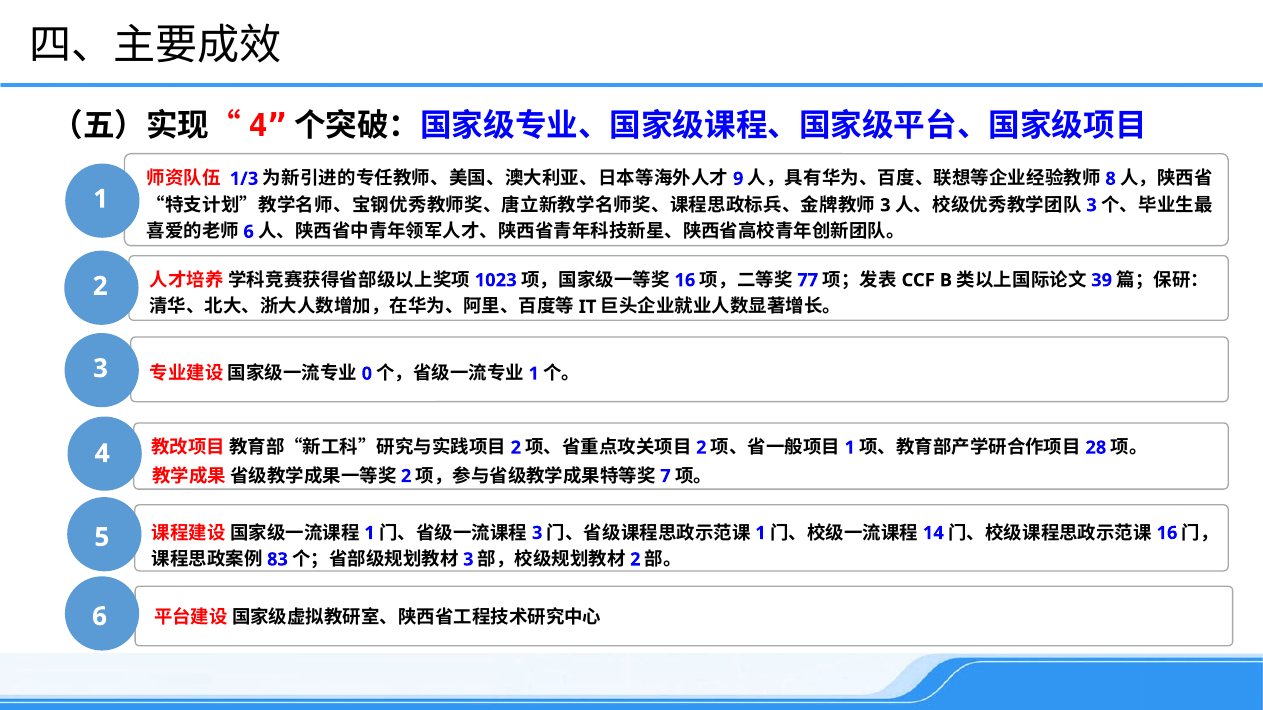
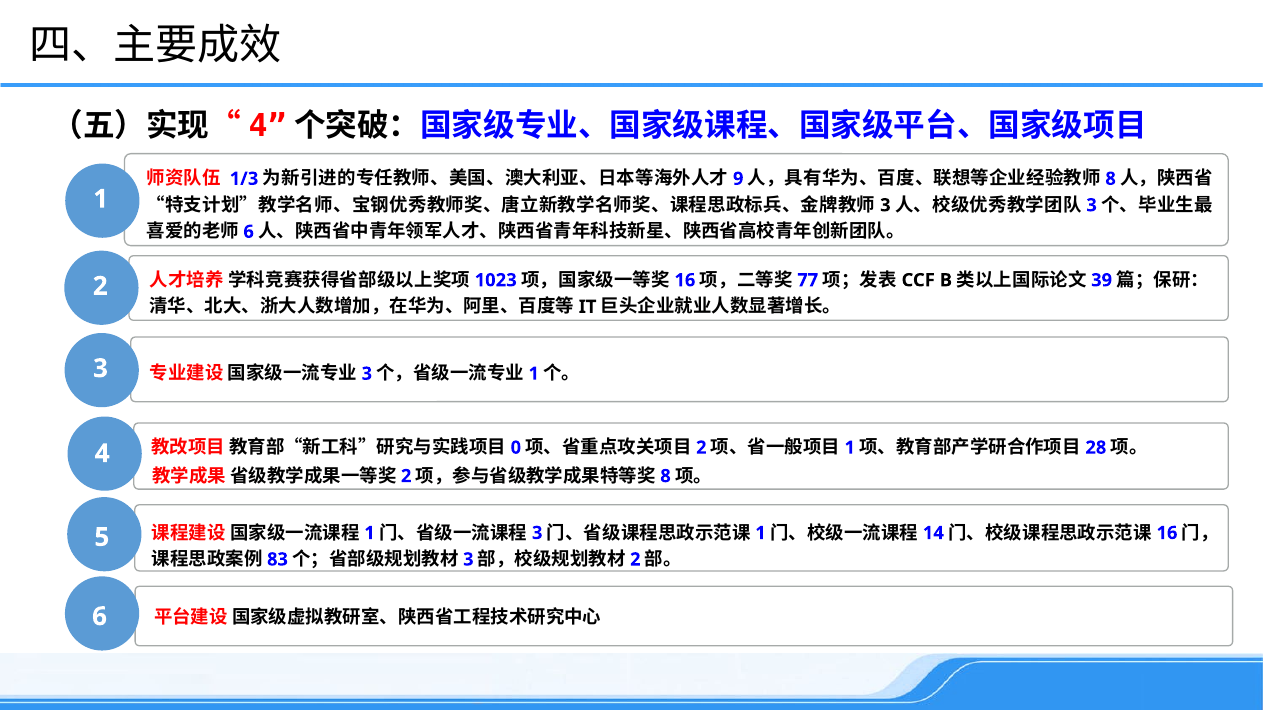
0: 0 -> 3 (367, 374)
2: 2 -> 0 (516, 448)
7: 7 -> 8 (666, 476)
